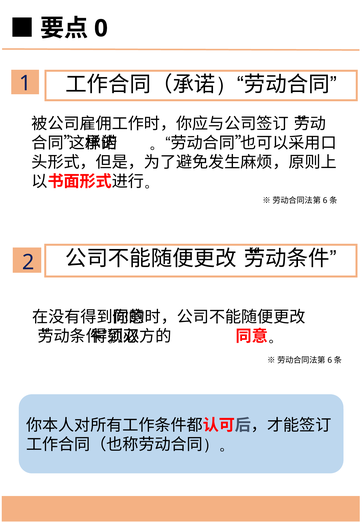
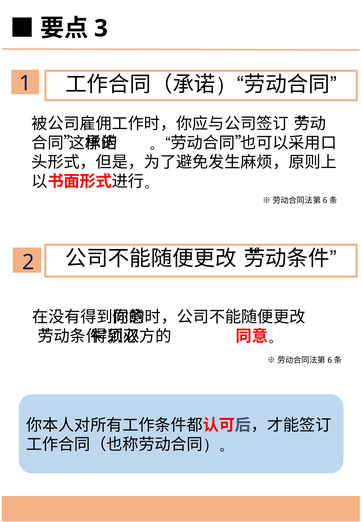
0: 0 -> 3 (101, 28)
